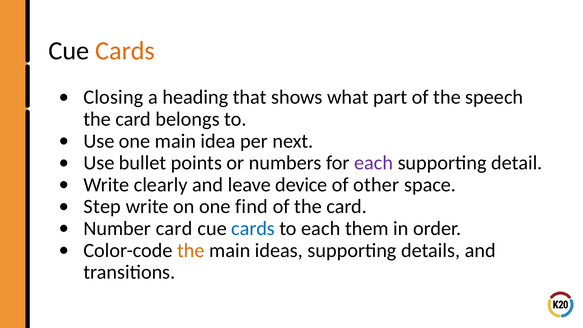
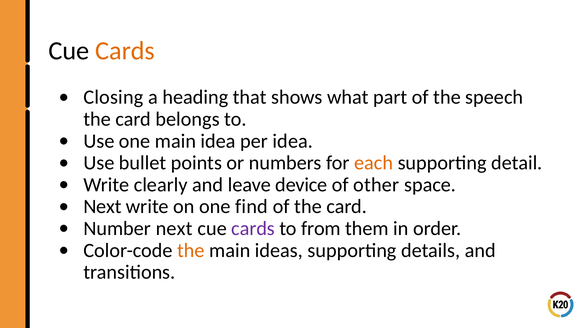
per next: next -> idea (293, 141)
each colour: purple -> orange (374, 163)
Step: Step -> Next (102, 207)
Number card: card -> next (174, 228)
cards colour: blue -> purple (253, 228)
to each: each -> from (321, 228)
